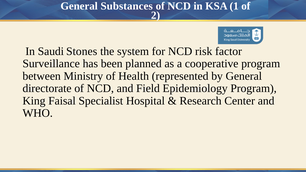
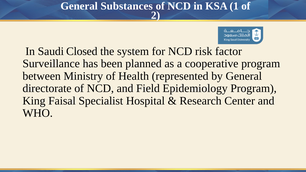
Stones: Stones -> Closed (82, 51)
